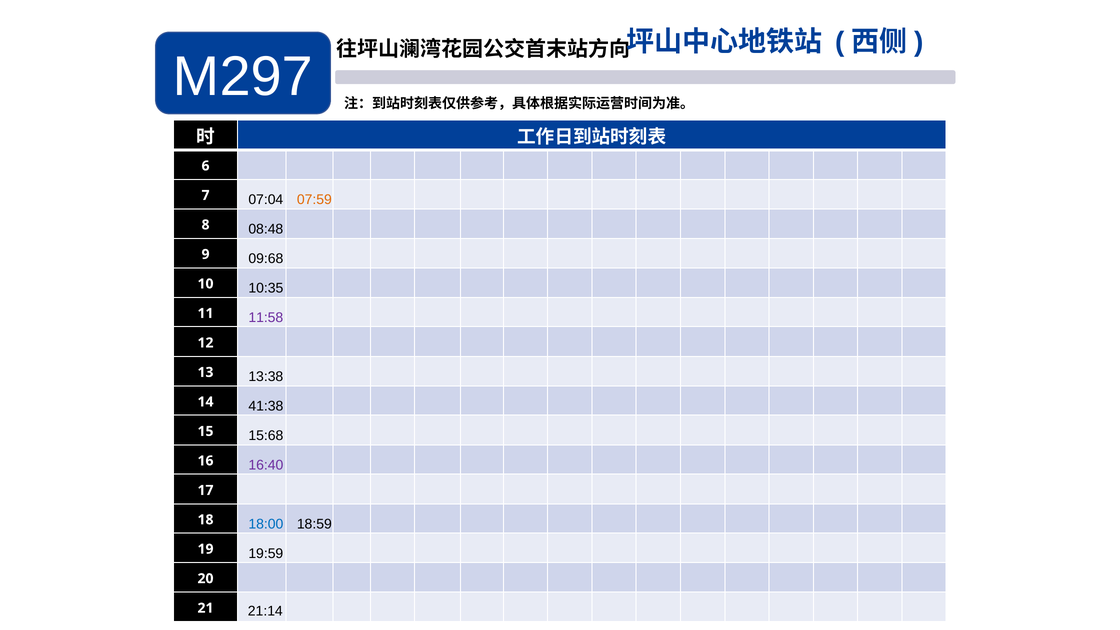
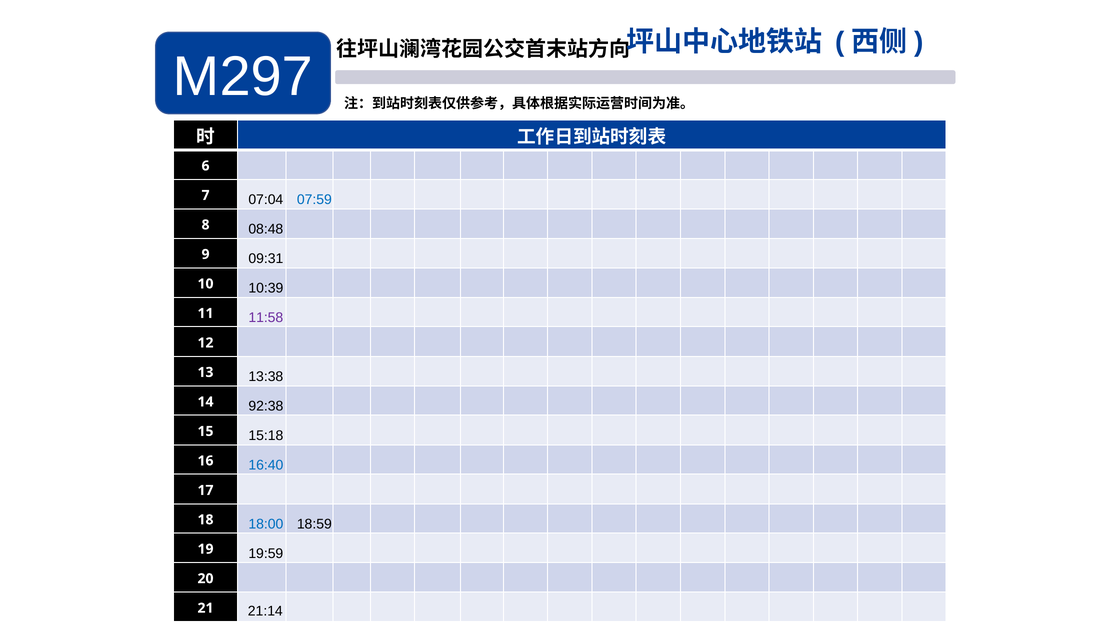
07:59 colour: orange -> blue (314, 200)
09:68: 09:68 -> 09:31 (266, 259)
10:35: 10:35 -> 10:39 (266, 288)
41:38: 41:38 -> 92:38 (266, 406)
15:68: 15:68 -> 15:18 (266, 436)
16:40 colour: purple -> blue (266, 465)
